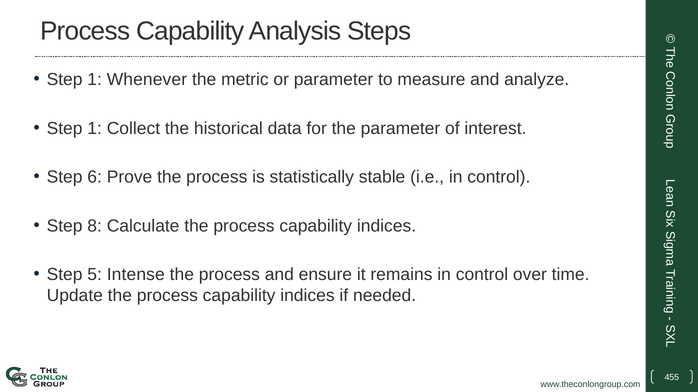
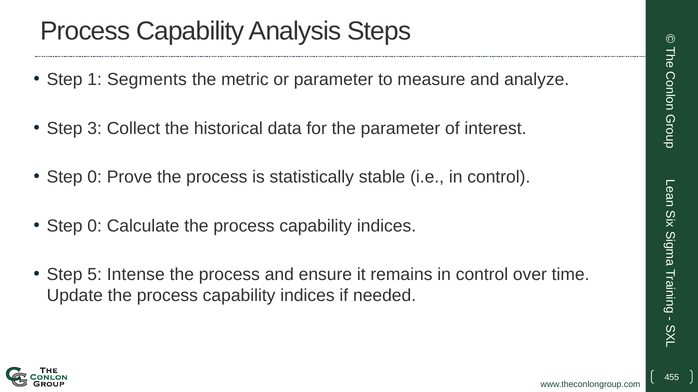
Whenever: Whenever -> Segments (147, 80)
1: 1 -> 3 (95, 129)
6: 6 -> 0 (95, 177)
8: 8 -> 0 (95, 226)
